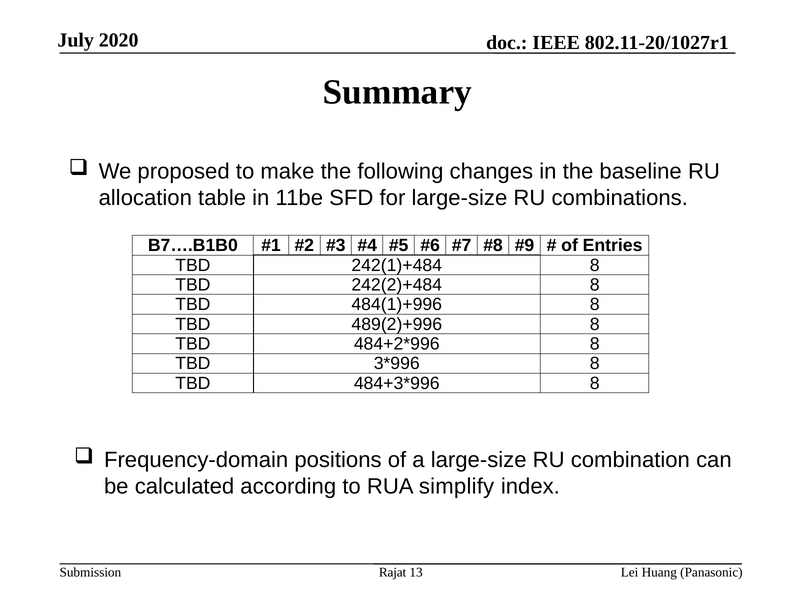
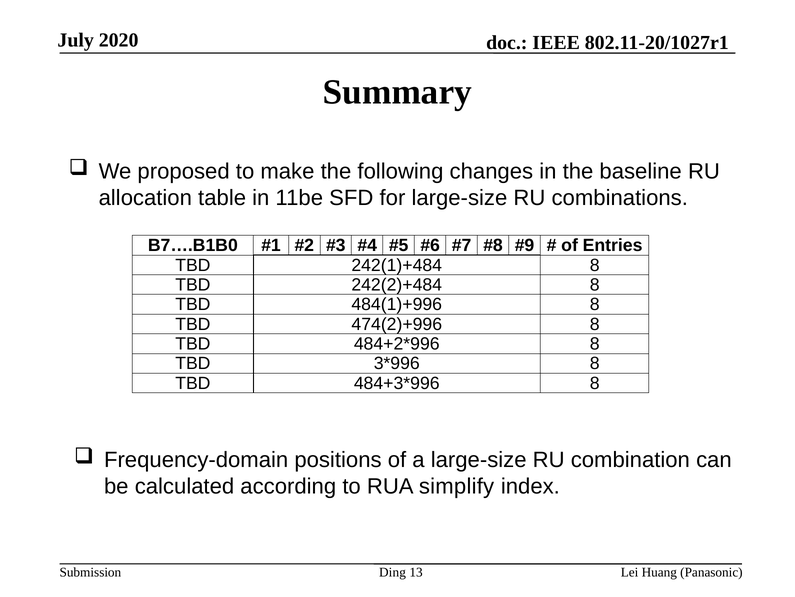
489(2)+996: 489(2)+996 -> 474(2)+996 (397, 324)
Rajat: Rajat -> Ding (392, 572)
